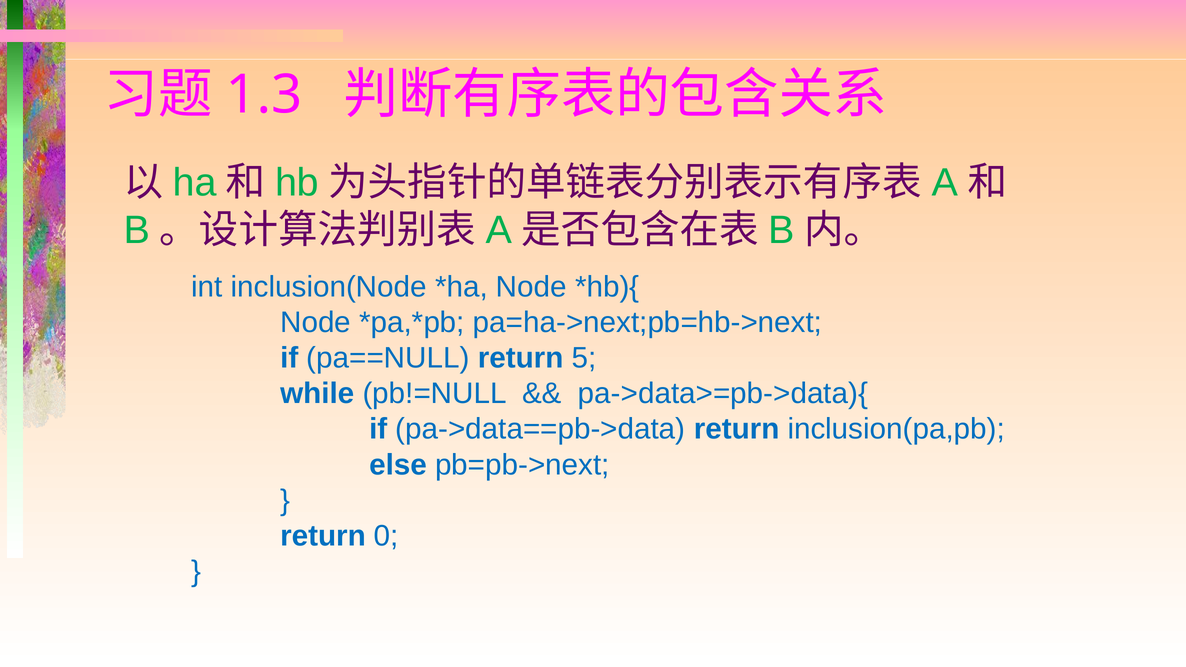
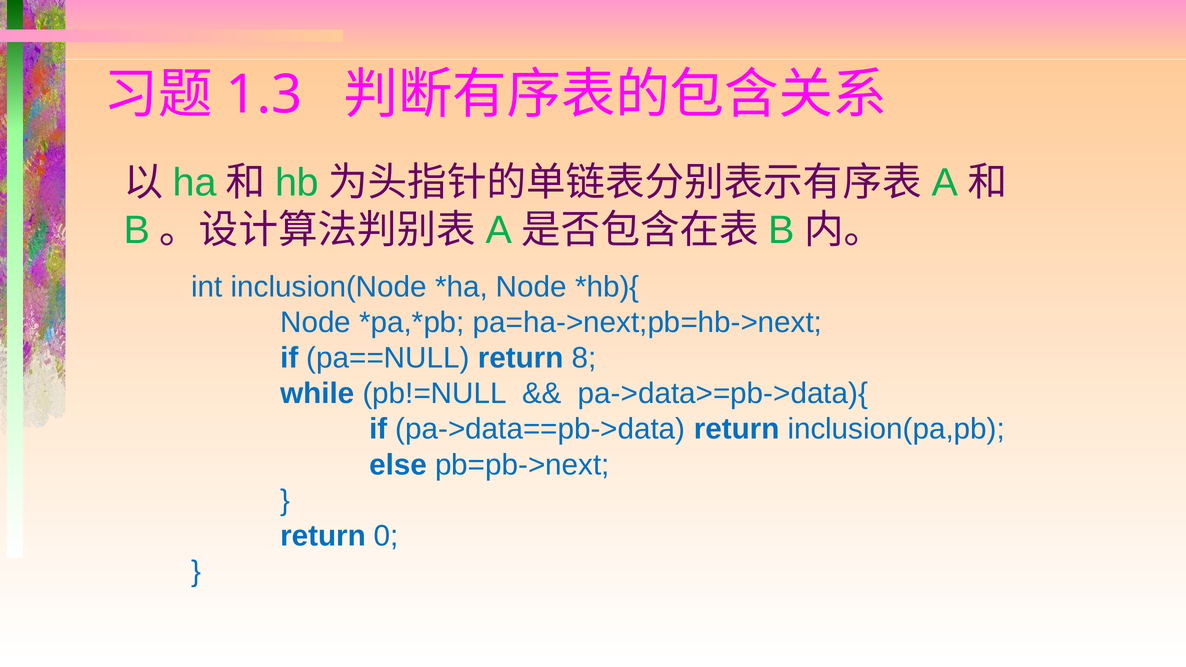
5: 5 -> 8 (584, 358)
